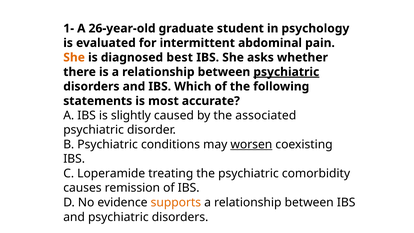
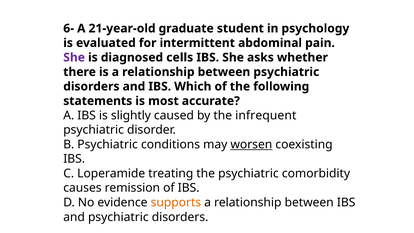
1-: 1- -> 6- (69, 28)
26-year-old: 26-year-old -> 21-year-old (122, 28)
She colour: orange -> purple (74, 57)
best: best -> cells (180, 57)
psychiatric underline: present -> none (286, 72)
associated: associated -> infrequent (266, 115)
